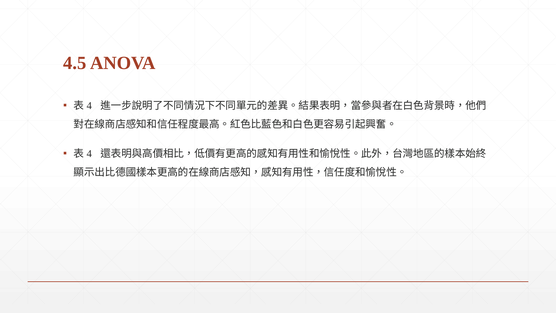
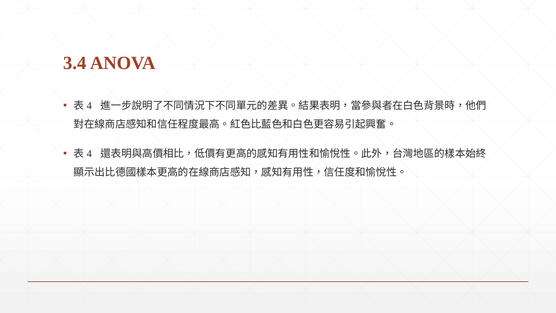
4.5: 4.5 -> 3.4 (75, 63)
